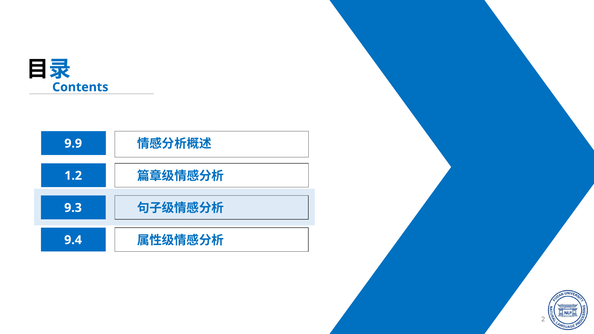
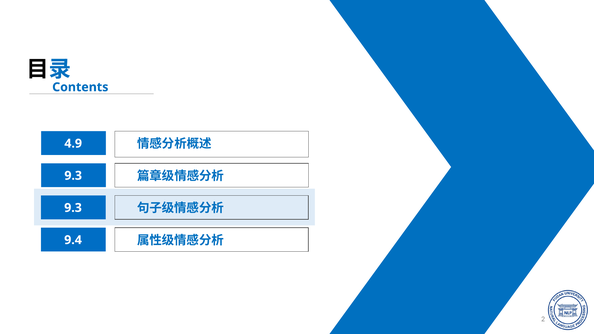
9.9: 9.9 -> 4.9 (73, 144)
1.2: 1.2 -> 9.3 (73, 176)
